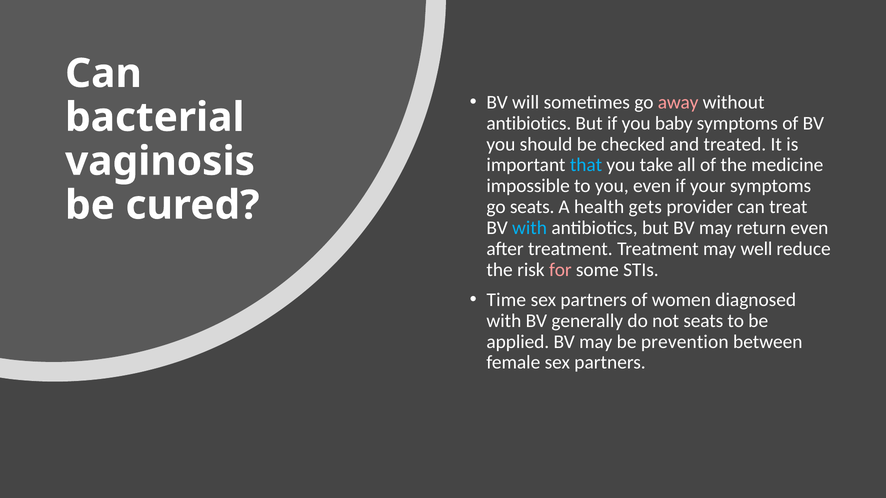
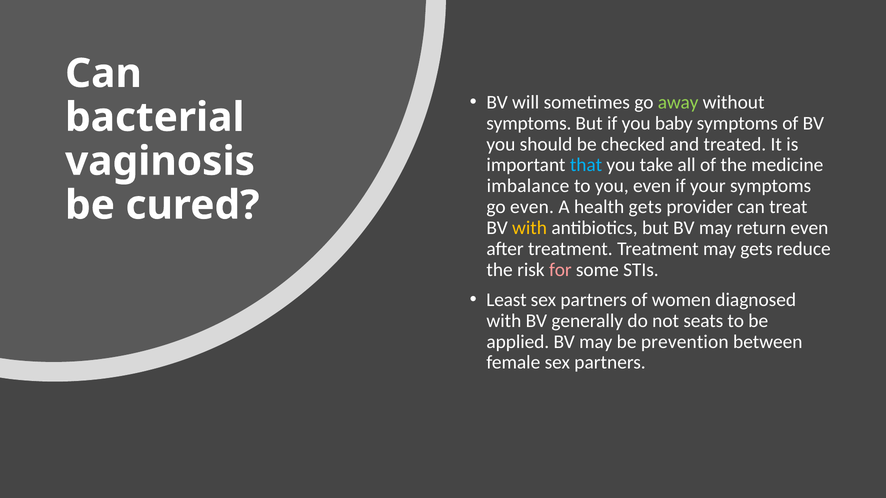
away colour: pink -> light green (678, 102)
antibiotics: antibiotics -> symptoms (529, 123)
impossible: impossible -> imbalance (528, 186)
go seats: seats -> even (532, 207)
with colour: light blue -> yellow (530, 228)
may well: well -> gets (756, 249)
Time: Time -> Least (507, 300)
